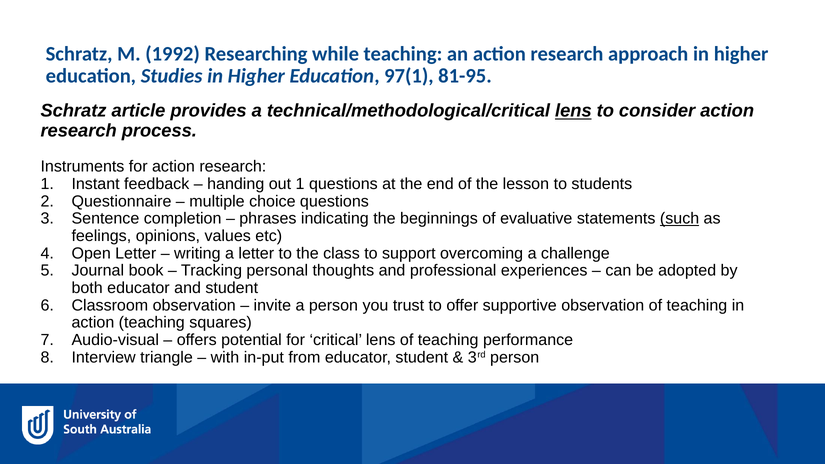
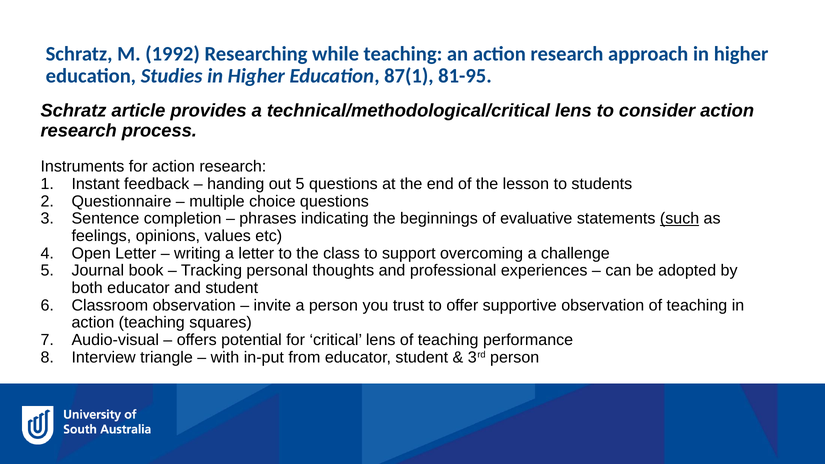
97(1: 97(1 -> 87(1 (409, 76)
lens underline: present -> none (573, 111)
out 1: 1 -> 5 (300, 184)
